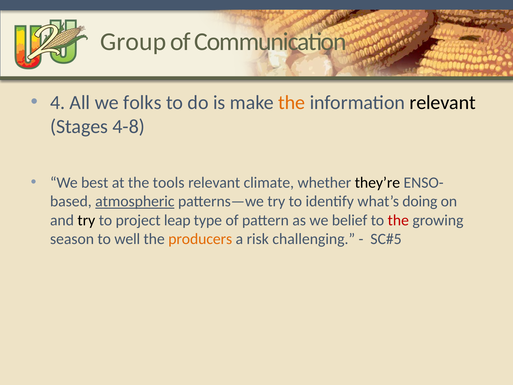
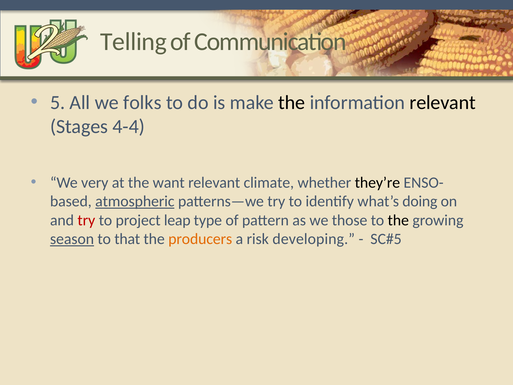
Group: Group -> Telling (134, 42)
4: 4 -> 5 (58, 102)
the colour: orange -> black (292, 102)
4-8: 4-8 -> 4-4 (129, 126)
best: best -> very (95, 182)
tools: tools -> want (169, 182)
try colour: black -> red (86, 220)
belief: belief -> those (350, 220)
the colour: red -> black (398, 220)
season underline: none -> present (72, 239)
well: well -> that (127, 239)
challenging: challenging -> developing (314, 239)
